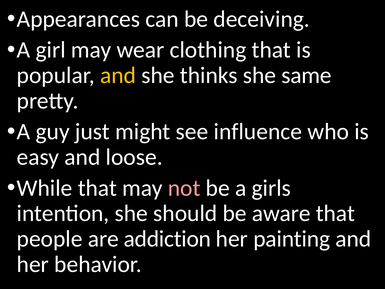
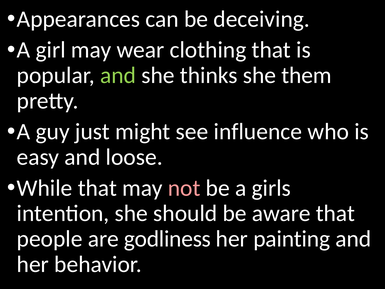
and colour: yellow -> light green (118, 75)
same: same -> them (307, 75)
addiction: addiction -> godliness (167, 239)
